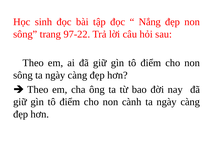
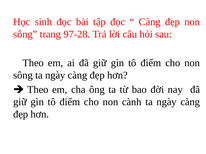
Nắng: Nắng -> Càng (150, 22)
97-22: 97-22 -> 97-28 (77, 34)
